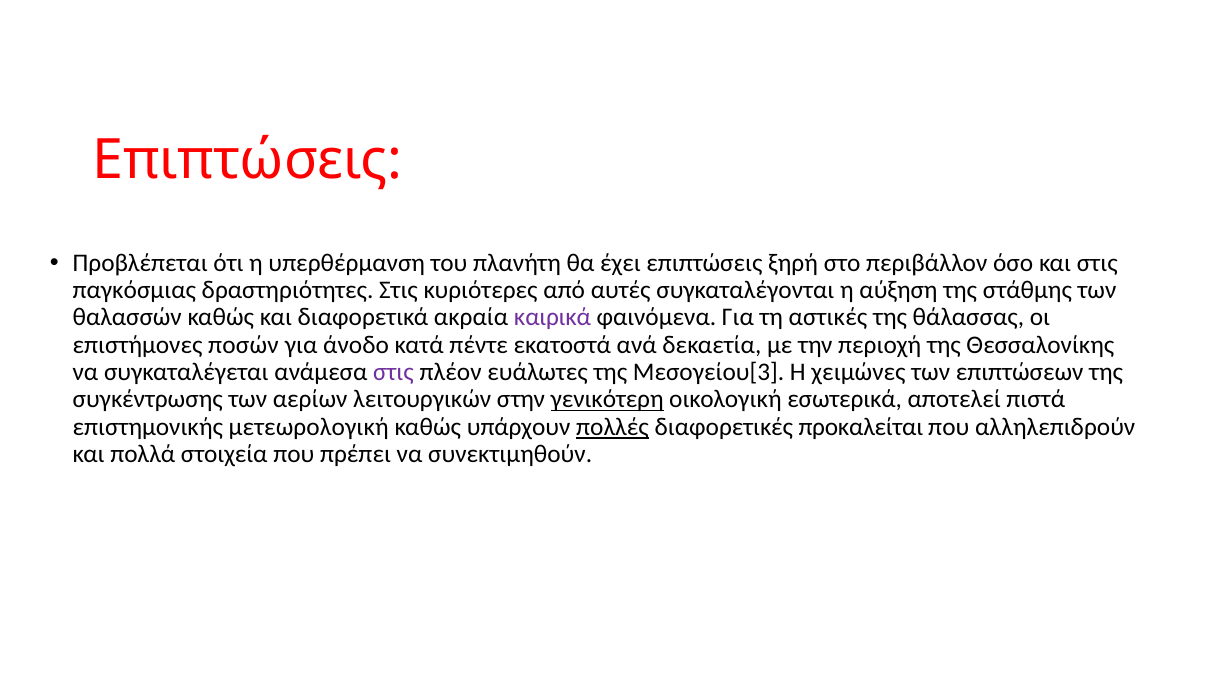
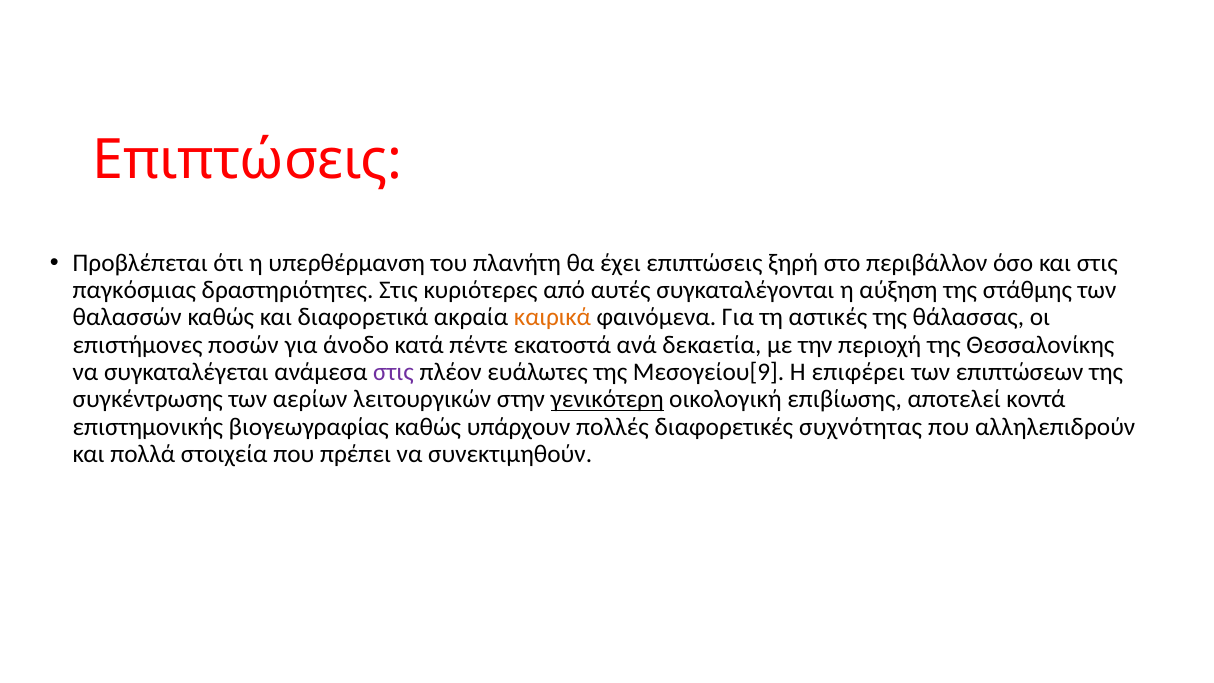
καιρικά colour: purple -> orange (553, 317)
Μεσογείου[3: Μεσογείου[3 -> Μεσογείου[9 (709, 372)
χειμώνες: χειμώνες -> επιφέρει (858, 372)
εσωτερικά: εσωτερικά -> επιβίωσης (845, 399)
πιστά: πιστά -> κοντά (1036, 399)
μετεωρολογική: μετεωρολογική -> βιογεωγραφίας (309, 427)
πολλές underline: present -> none (613, 427)
προκαλείται: προκαλείται -> συχνότητας (861, 427)
